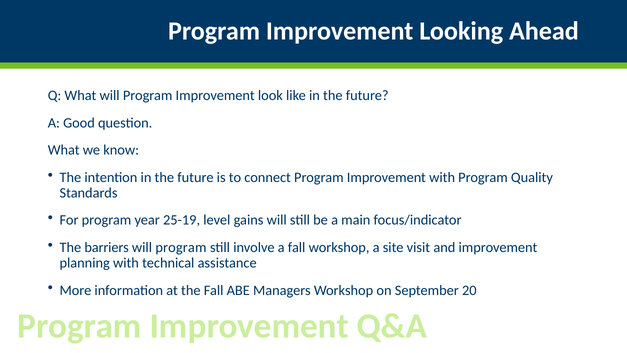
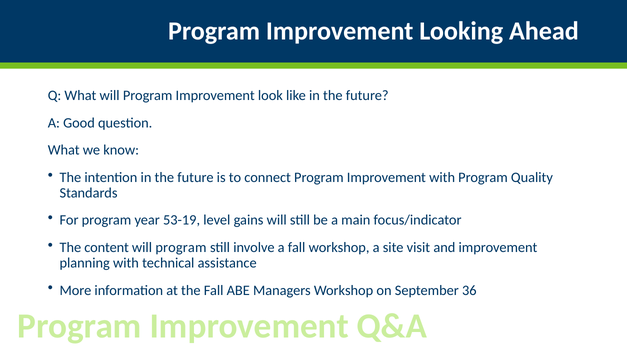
25-19: 25-19 -> 53-19 (182, 220)
barriers: barriers -> content (107, 247)
20: 20 -> 36 (469, 290)
